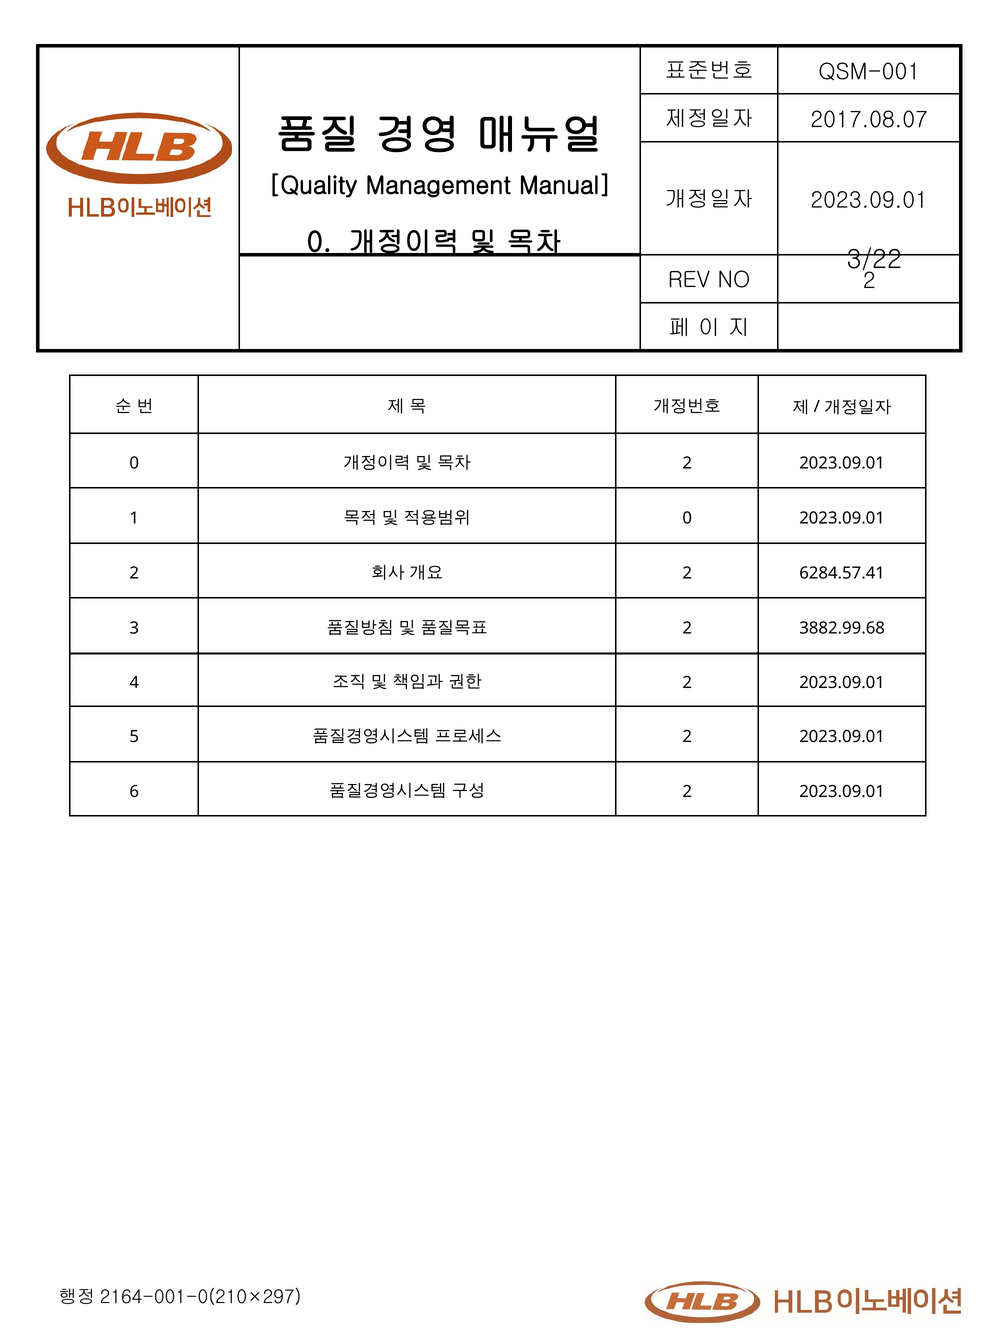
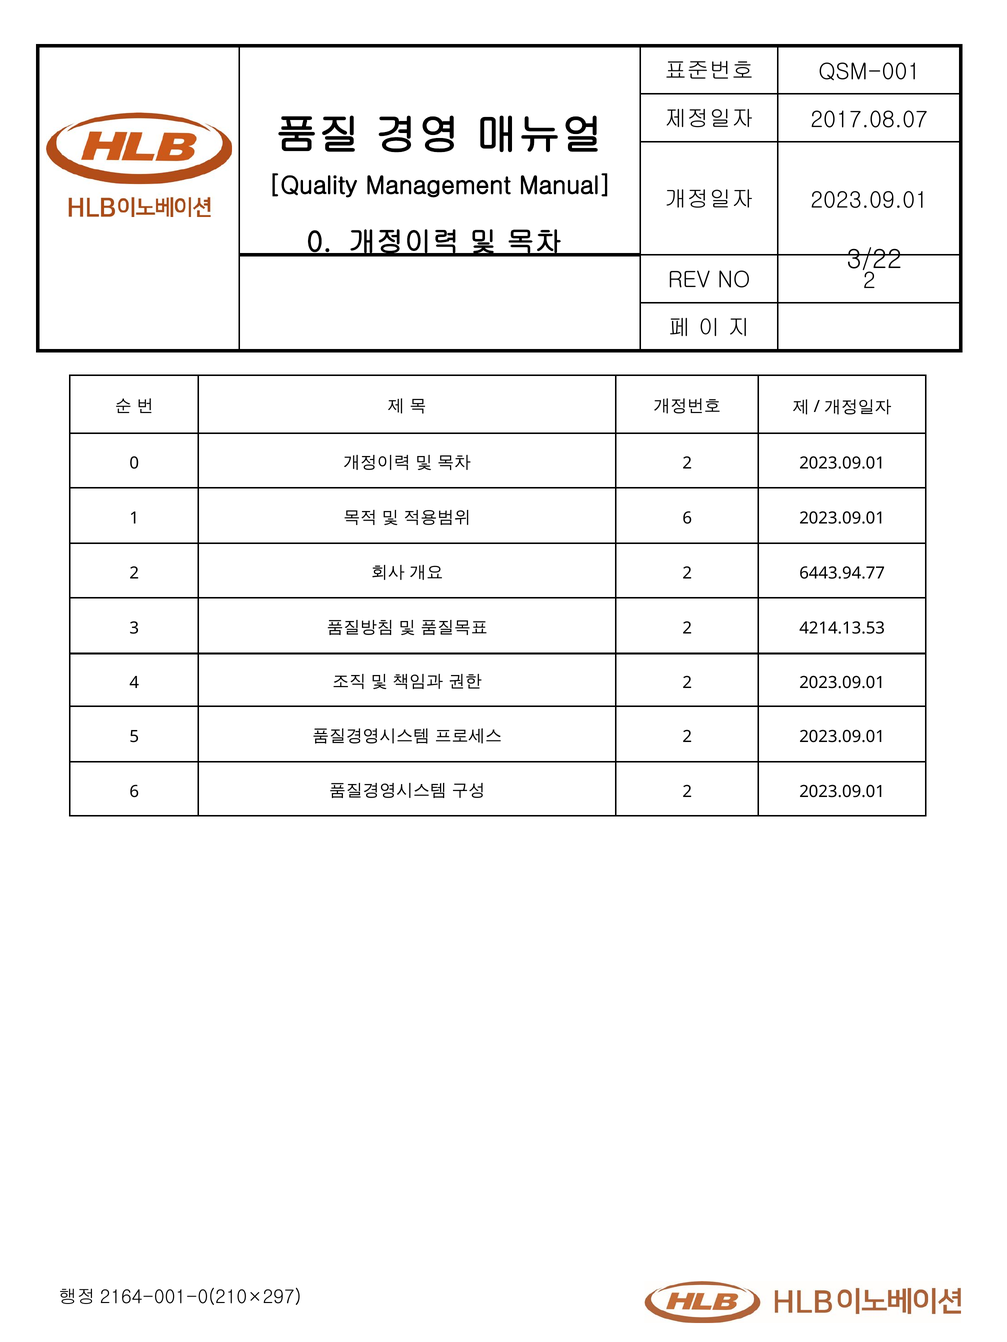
0: 0 -> 6 (687, 518)
6284.57.41: 6284.57.41 -> 6443.94.77 (842, 573)
3882.99.68: 3882.99.68 -> 4214.13.53 (842, 629)
